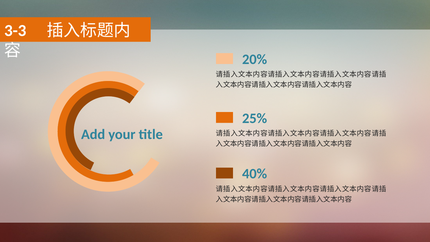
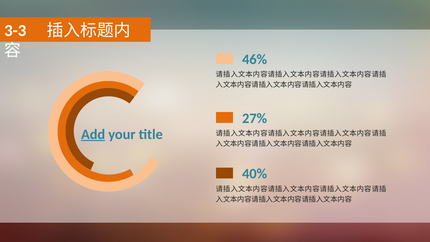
20%: 20% -> 46% (255, 59)
25%: 25% -> 27% (255, 118)
Add underline: none -> present (93, 134)
